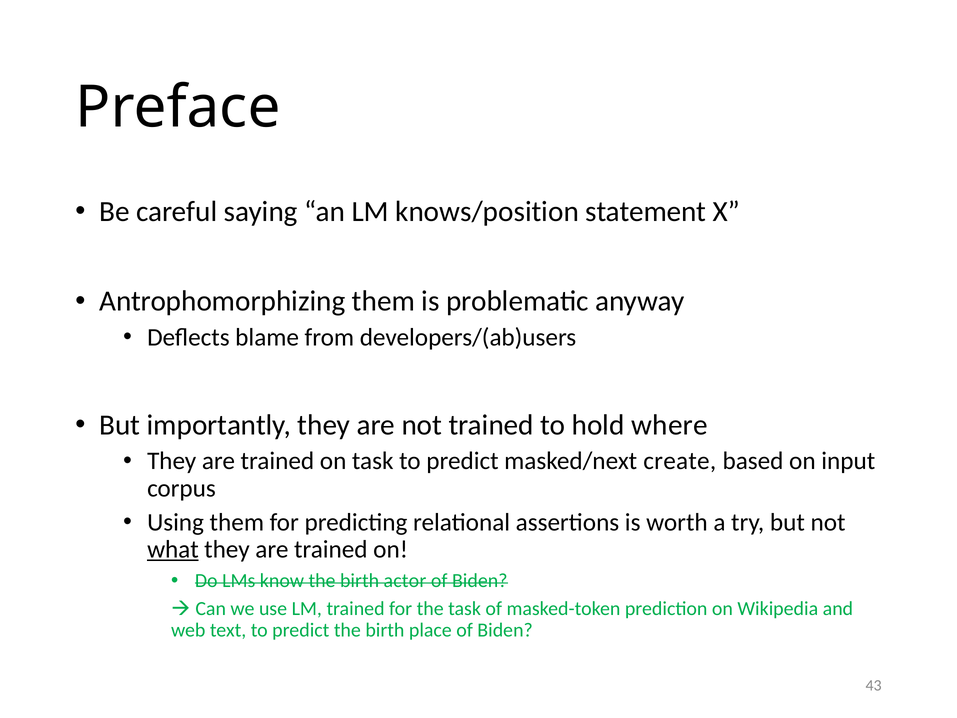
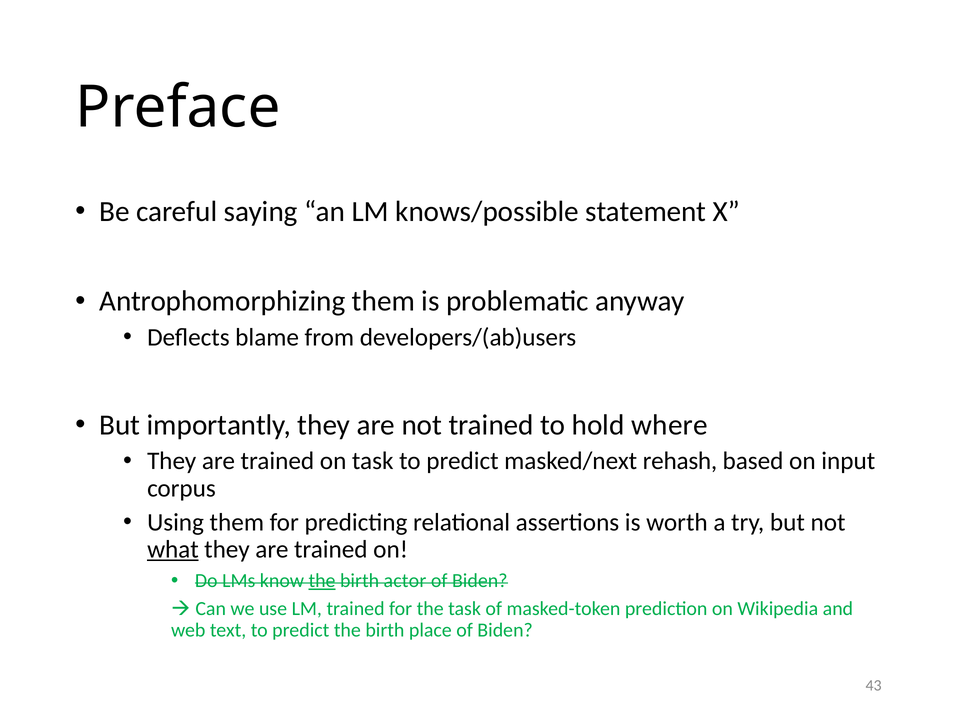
knows/position: knows/position -> knows/possible (487, 211)
create: create -> rehash (680, 461)
the underline: none -> present (322, 580)
